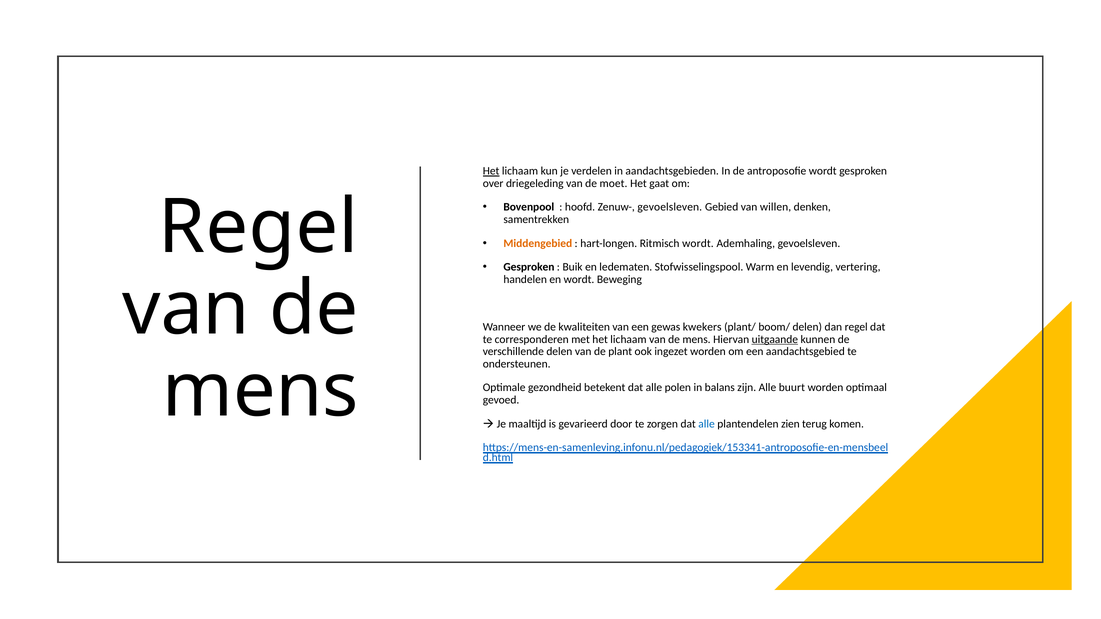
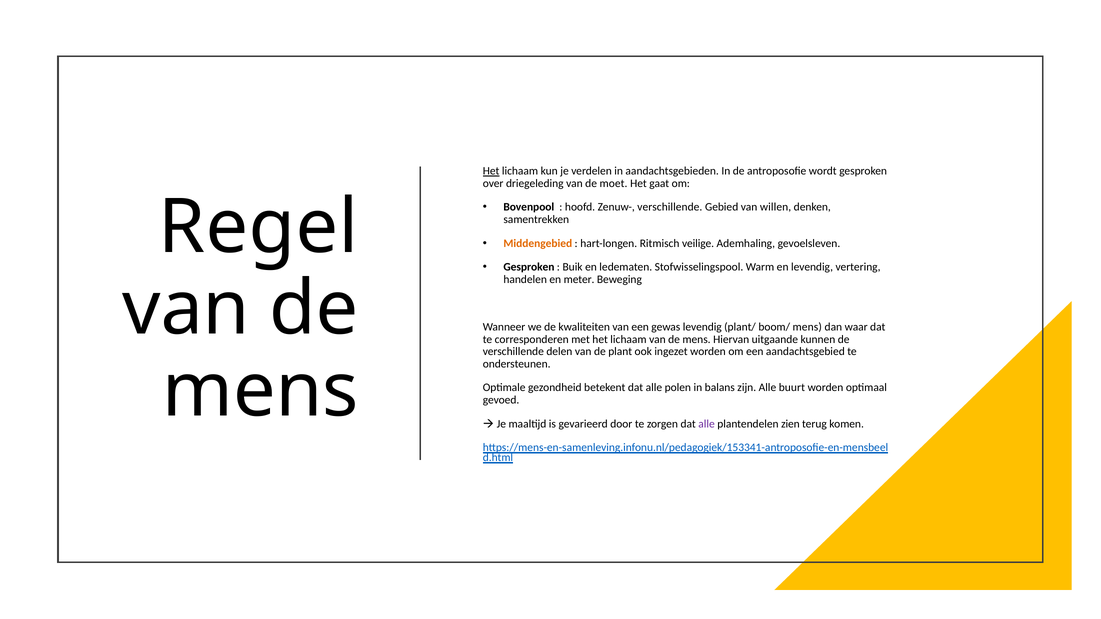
Zenuw- gevoelsleven: gevoelsleven -> verschillende (670, 207)
Ritmisch wordt: wordt -> veilige (698, 243)
en wordt: wordt -> meter (579, 280)
gewas kwekers: kwekers -> levendig (702, 327)
boom/ delen: delen -> mens (807, 327)
dan regel: regel -> waar (856, 327)
uitgaande underline: present -> none (775, 339)
alle colour: blue -> purple (706, 424)
